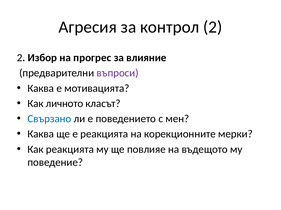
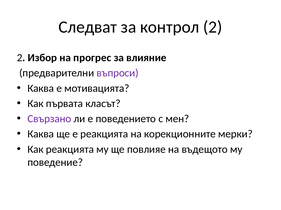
Агресия: Агресия -> Следват (88, 27)
личното: личното -> първата (65, 104)
Свързано colour: blue -> purple (49, 119)
